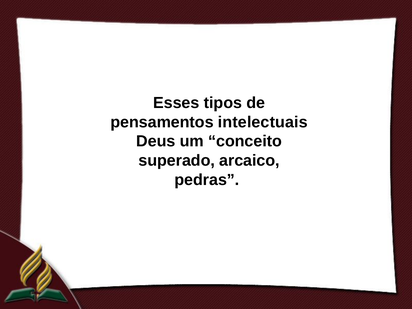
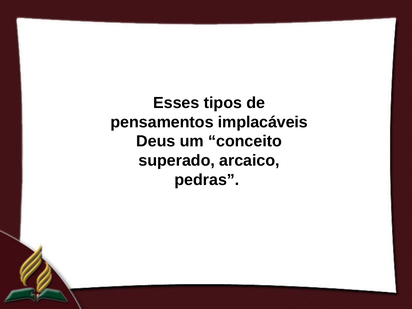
intelectuais: intelectuais -> implacáveis (263, 122)
